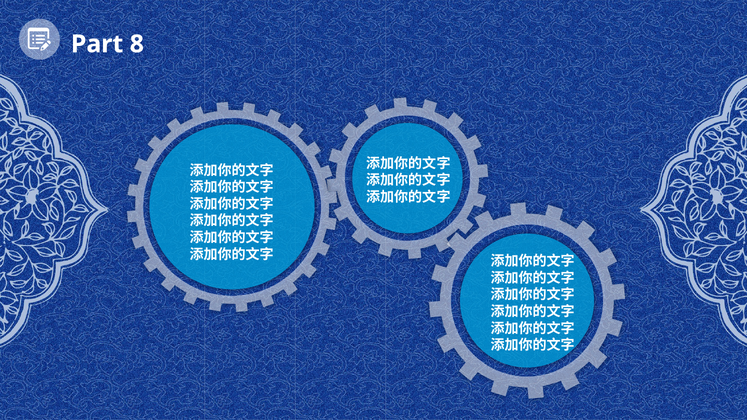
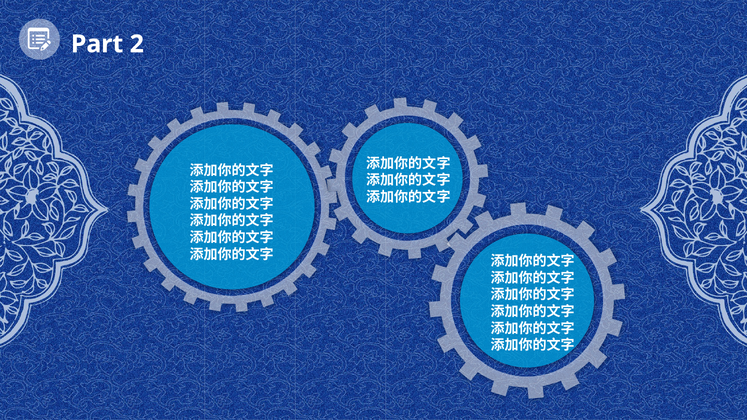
8: 8 -> 2 (137, 44)
